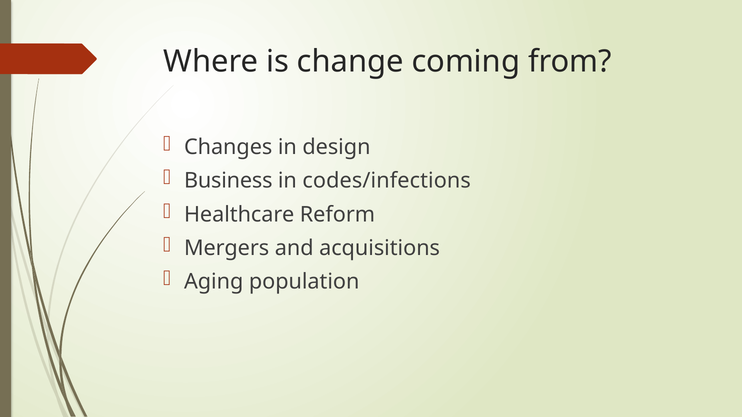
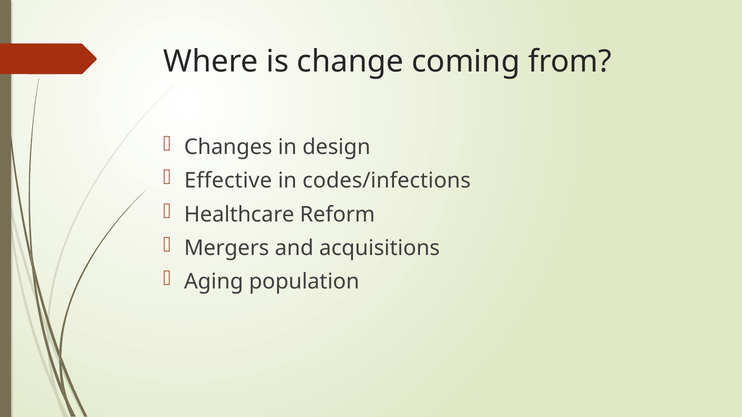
Business: Business -> Effective (228, 181)
